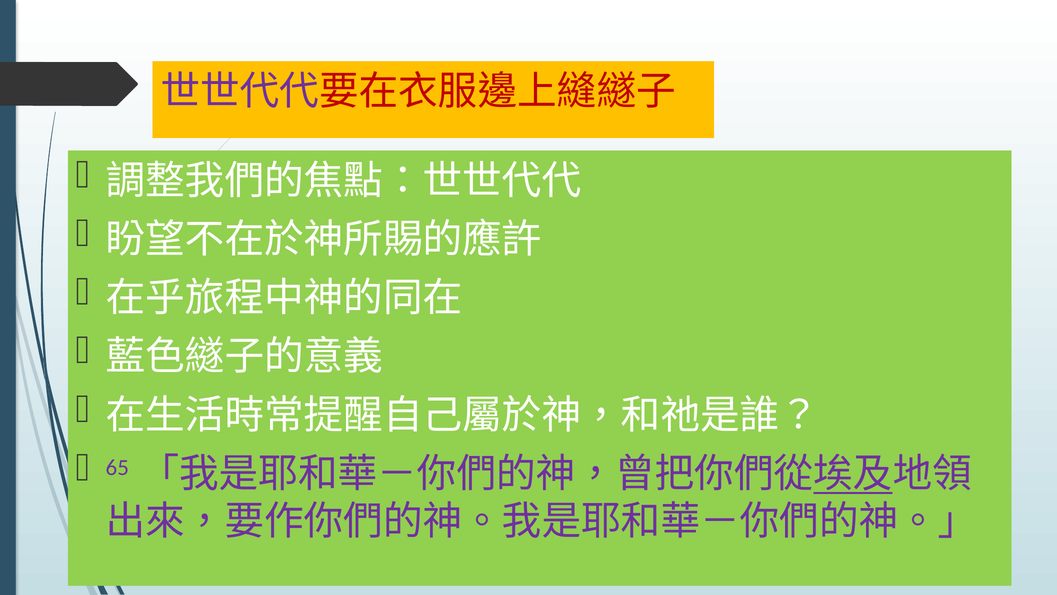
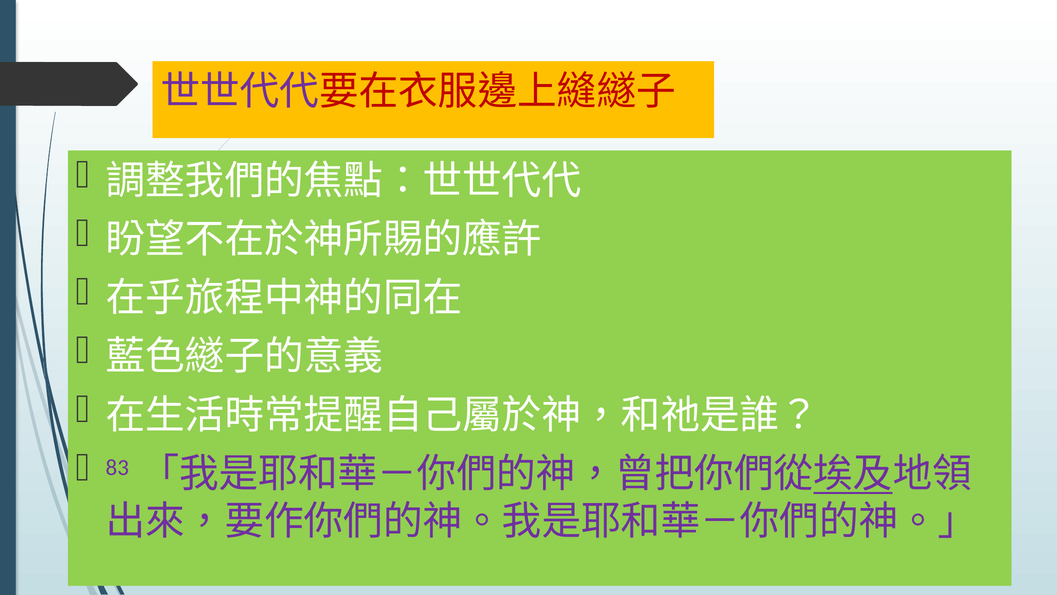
65: 65 -> 83 (117, 467)
